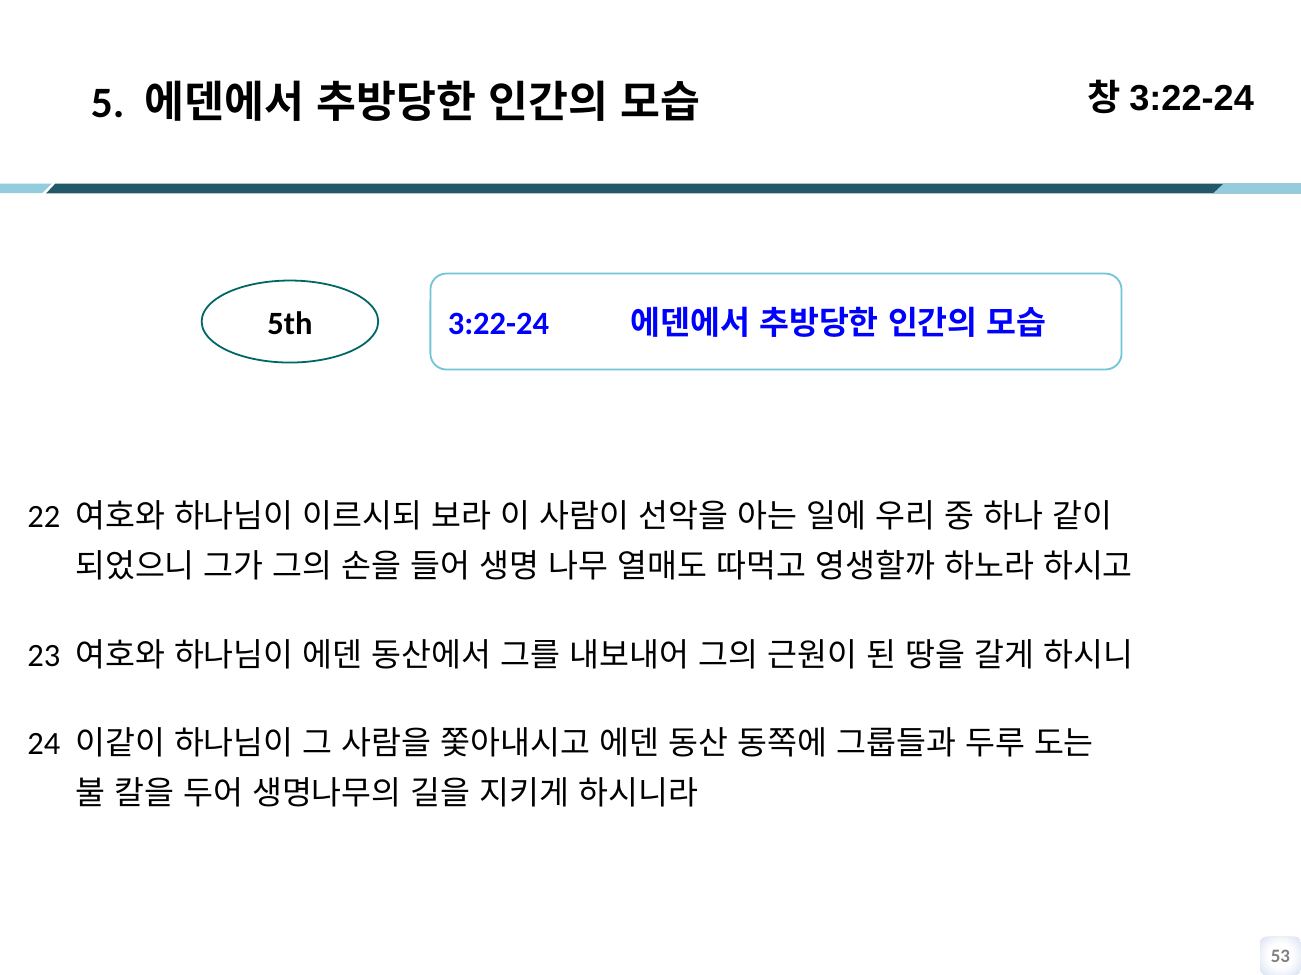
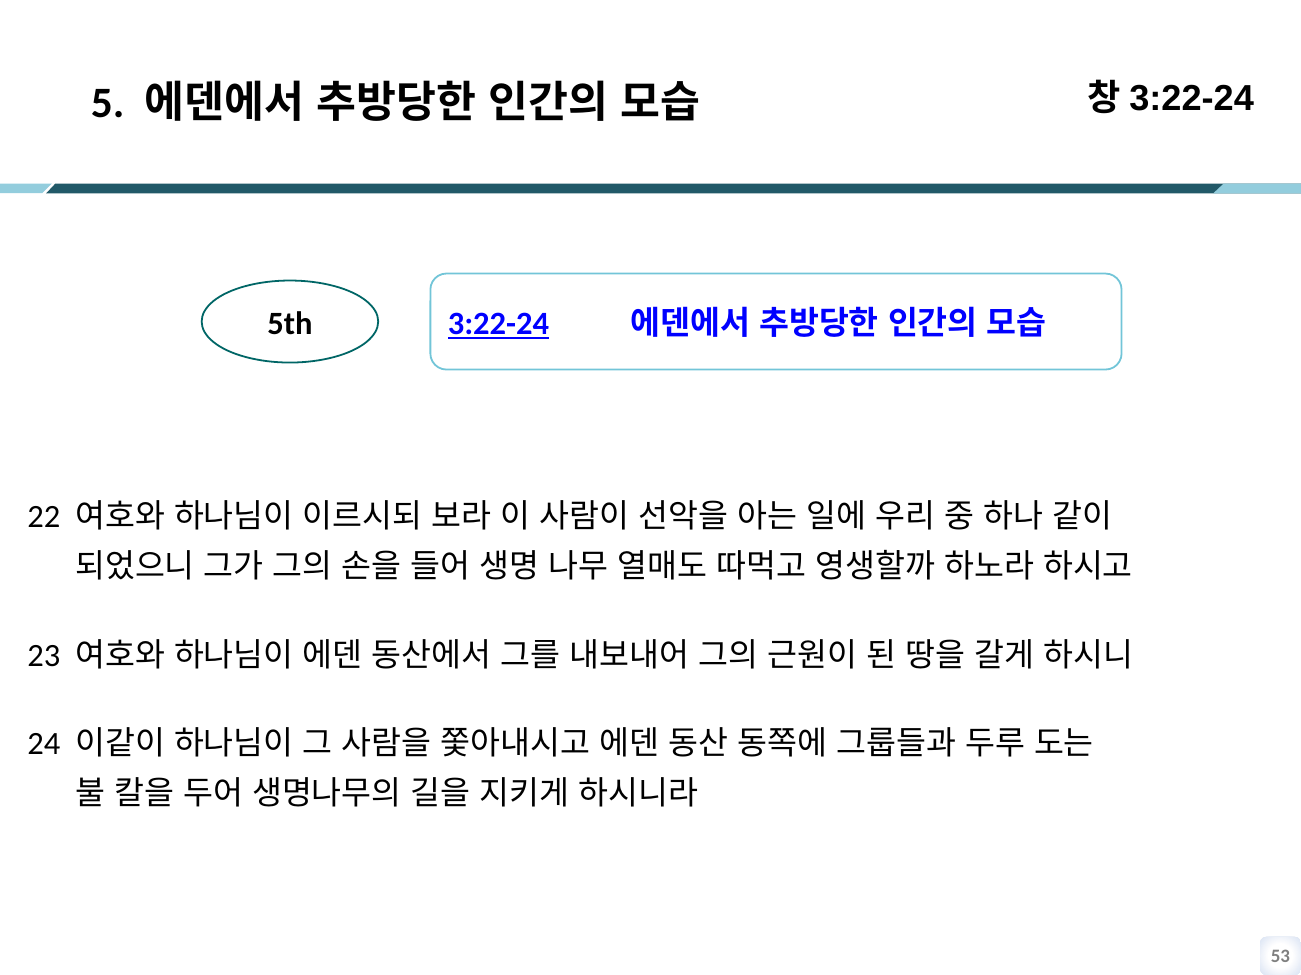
3:22-24 underline: none -> present (498, 324)
